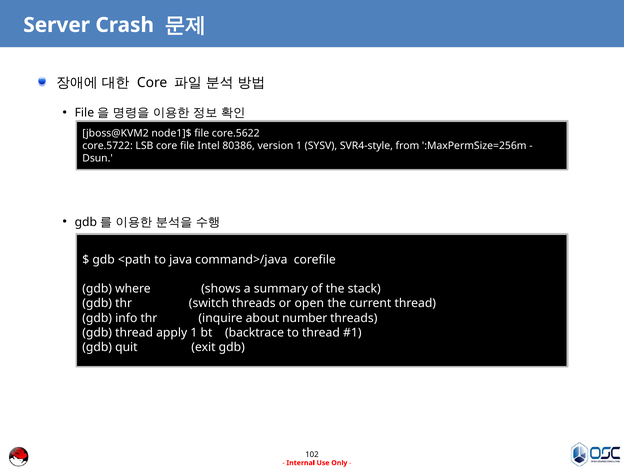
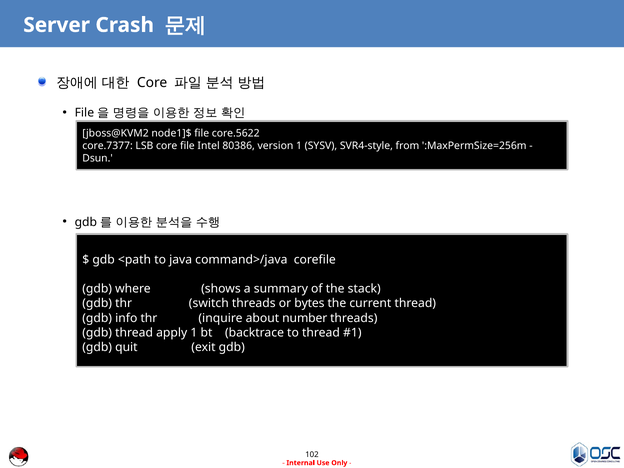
core.5722: core.5722 -> core.7377 (108, 146)
open: open -> bytes (309, 303)
